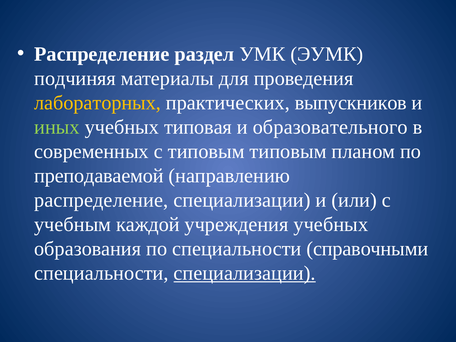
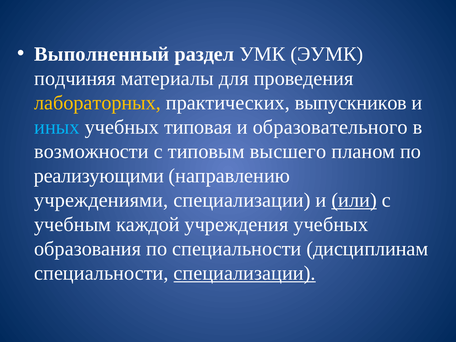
Распределение: Распределение -> Выполненный (102, 54)
иных colour: light green -> light blue (57, 127)
современных: современных -> возможности (91, 151)
типовым типовым: типовым -> высшего (288, 151)
преподаваемой: преподаваемой -> реализующими (99, 176)
распределение: распределение -> учреждениями (101, 200)
или underline: none -> present (354, 200)
справочными: справочными -> дисциплинам (367, 249)
